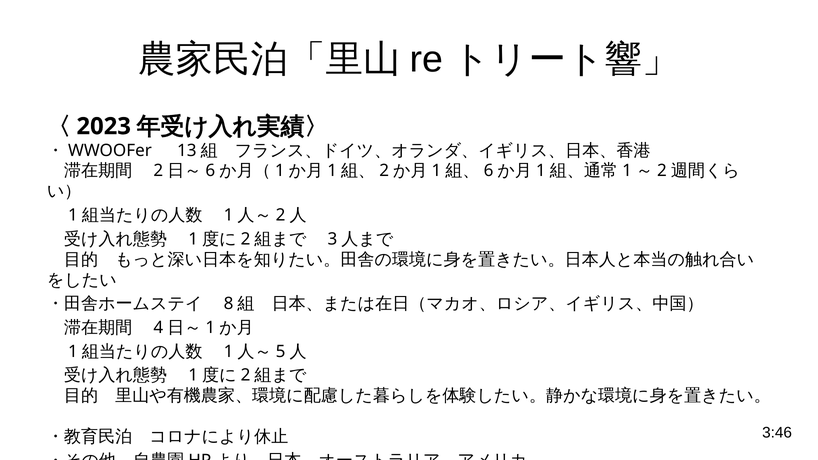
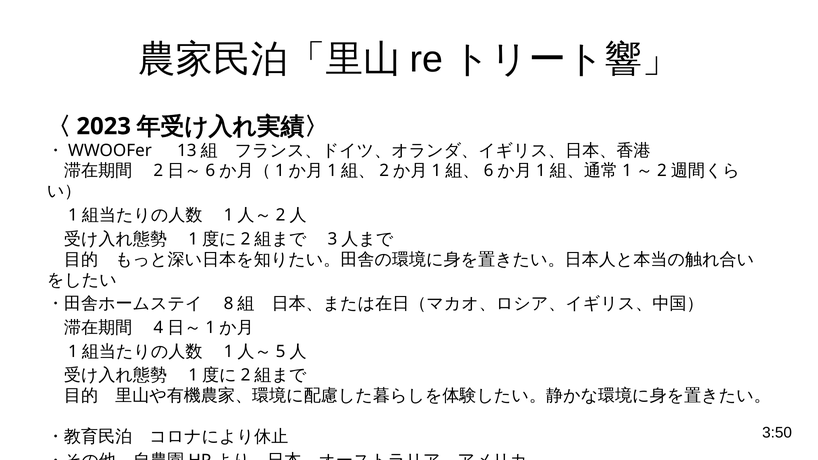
3:46: 3:46 -> 3:50 (777, 433)
